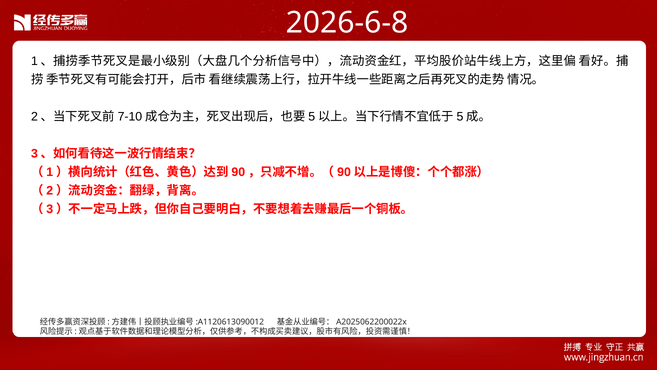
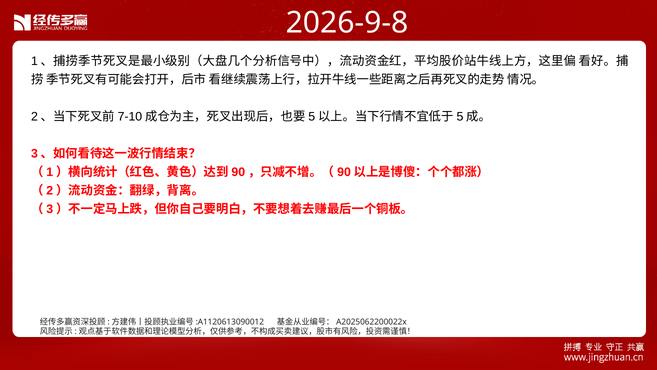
2026-6-8: 2026-6-8 -> 2026-9-8 (347, 23)
